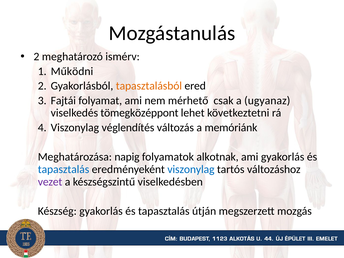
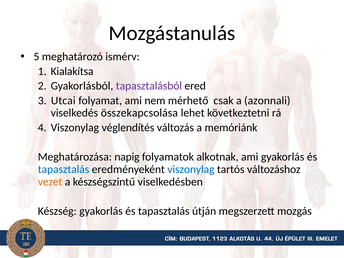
2: 2 -> 5 (36, 57)
Működni: Működni -> Kialakítsa (72, 71)
tapasztalásból colour: orange -> purple (149, 86)
Fajtái: Fajtái -> Utcai (63, 101)
ugyanaz: ugyanaz -> azonnali (267, 101)
tömegközéppont: tömegközéppont -> összekapcsolása (139, 113)
vezet colour: purple -> orange (50, 182)
